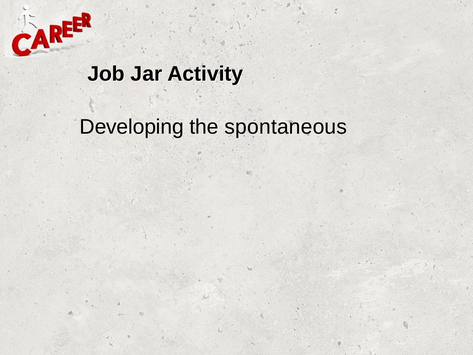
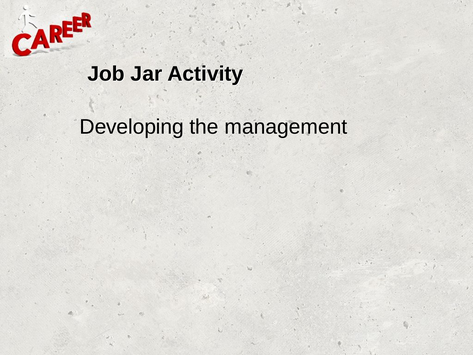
spontaneous: spontaneous -> management (286, 127)
